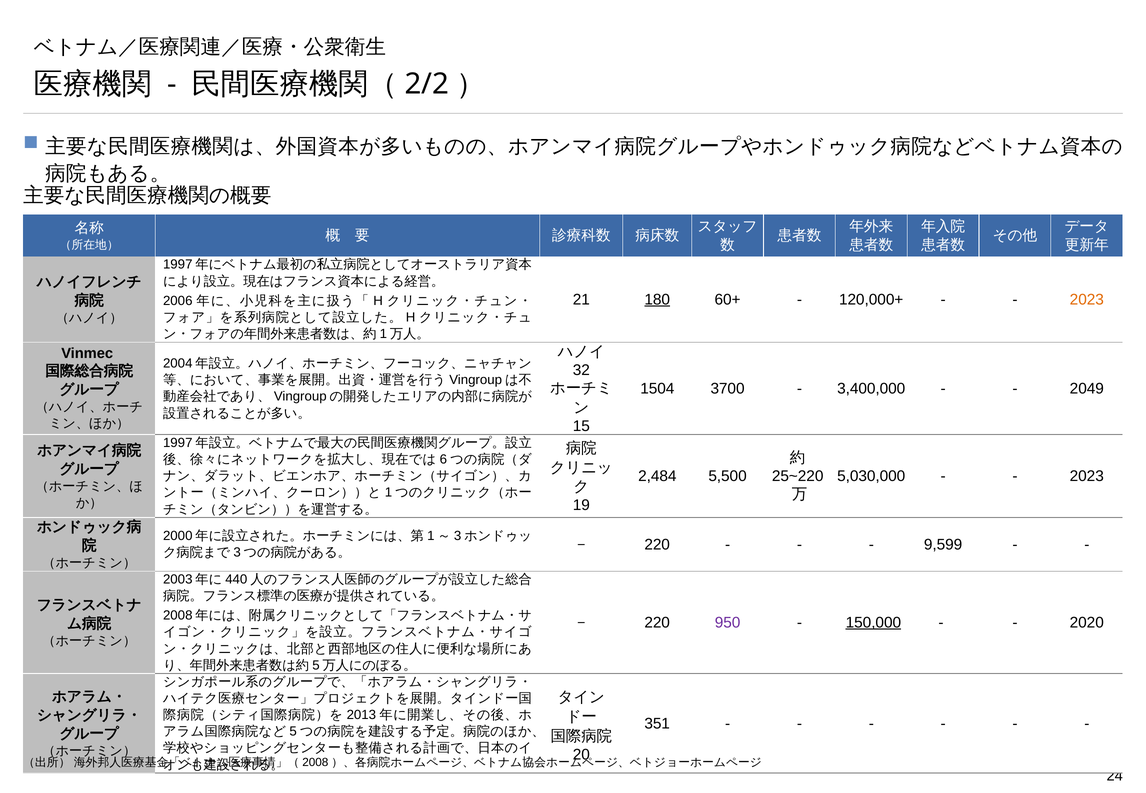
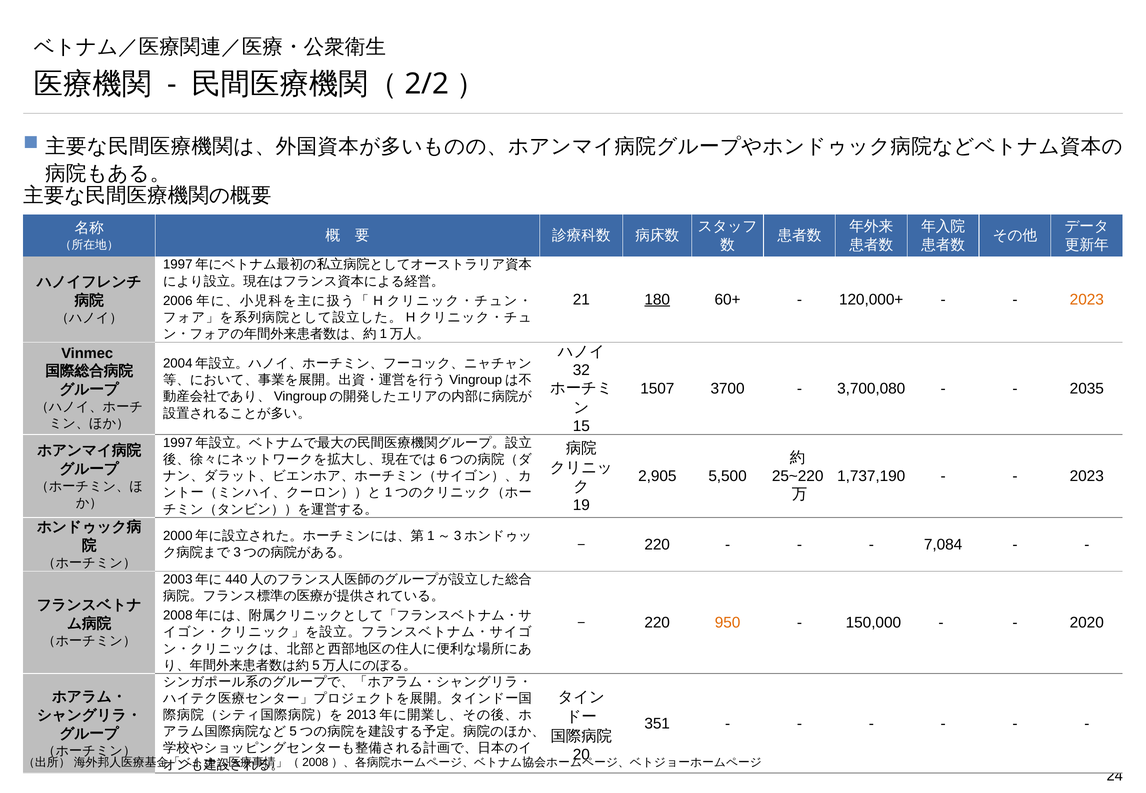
1504: 1504 -> 1507 (657, 389)
3,400,000: 3,400,000 -> 3,700,080 (871, 389)
2049: 2049 -> 2035 (1087, 389)
2,484: 2,484 -> 2,905 (657, 476)
5,030,000: 5,030,000 -> 1,737,190 (871, 476)
9,599: 9,599 -> 7,084 (943, 545)
950 colour: purple -> orange (728, 623)
150,000 underline: present -> none (873, 623)
